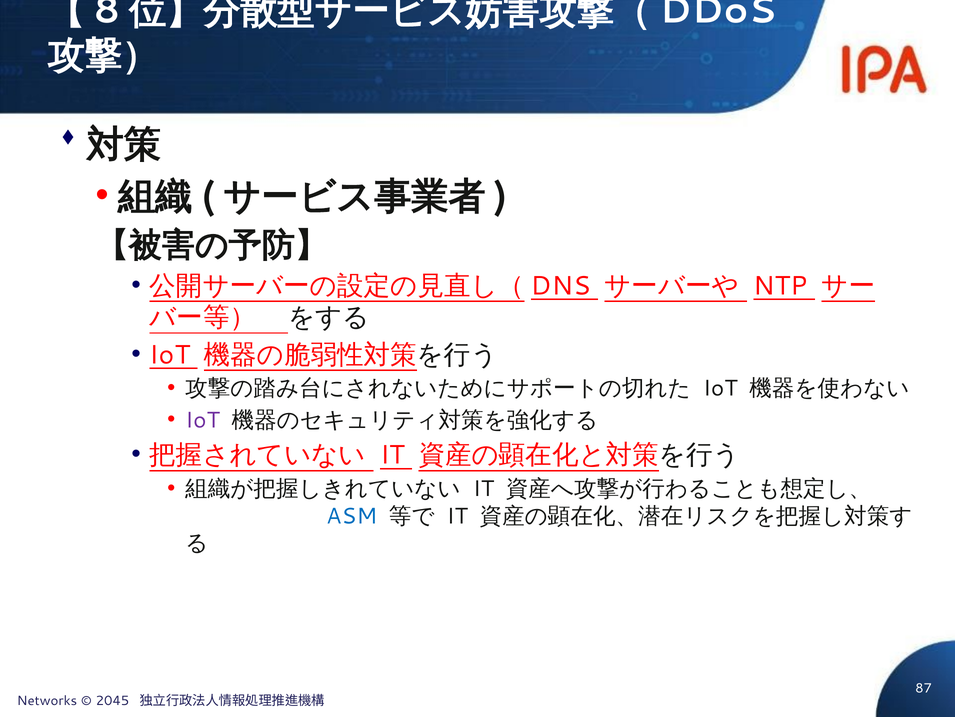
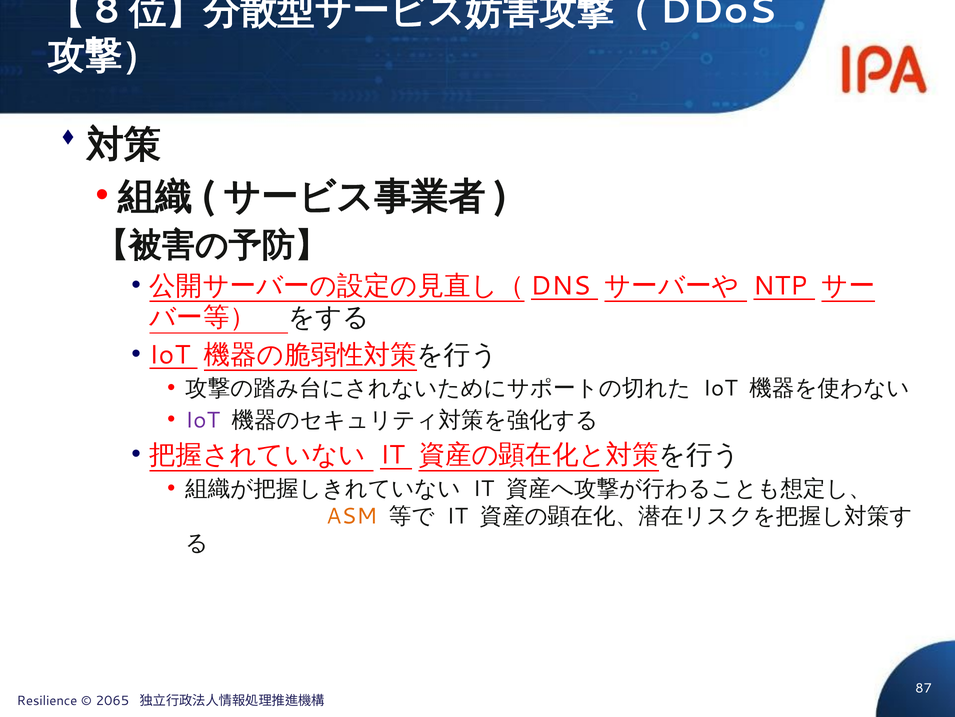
ASM colour: blue -> orange (352, 516)
Networks: Networks -> Resilience (47, 700)
2045: 2045 -> 2065 (112, 700)
